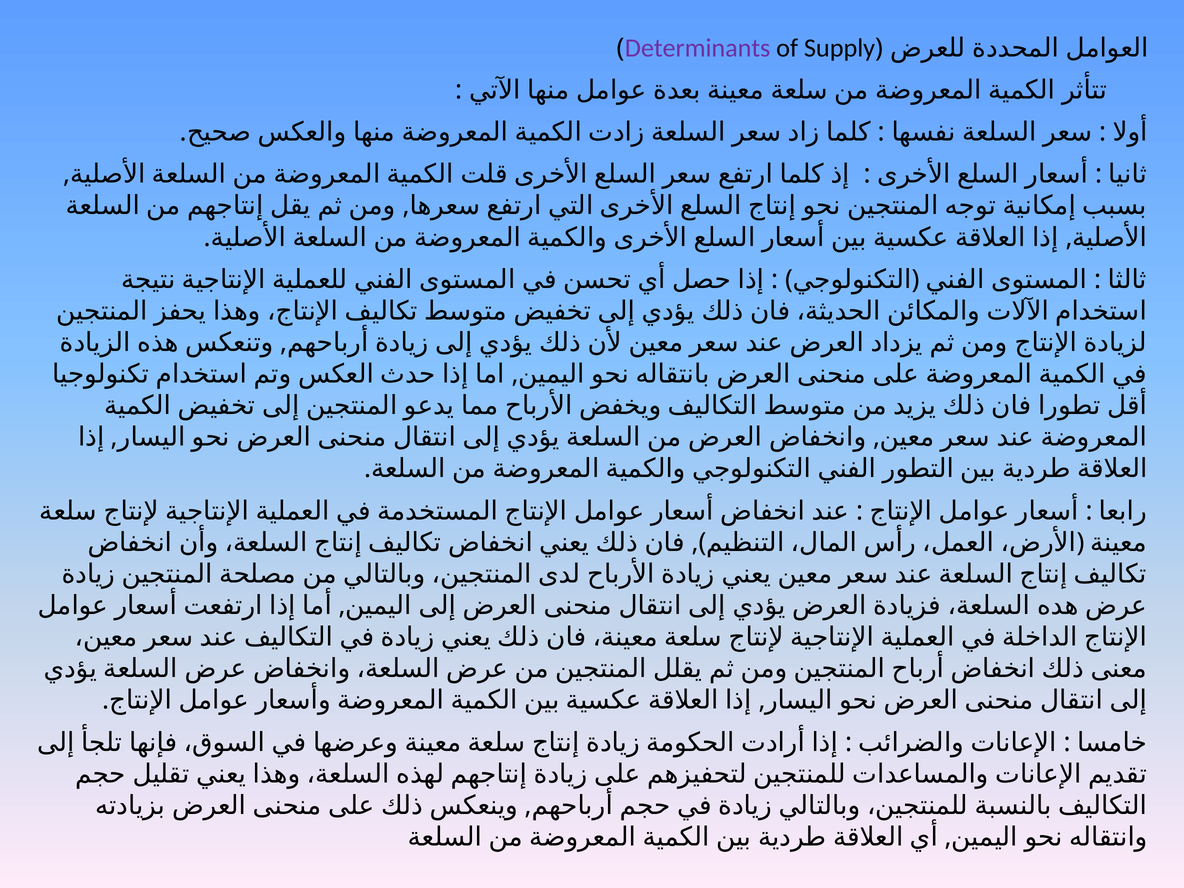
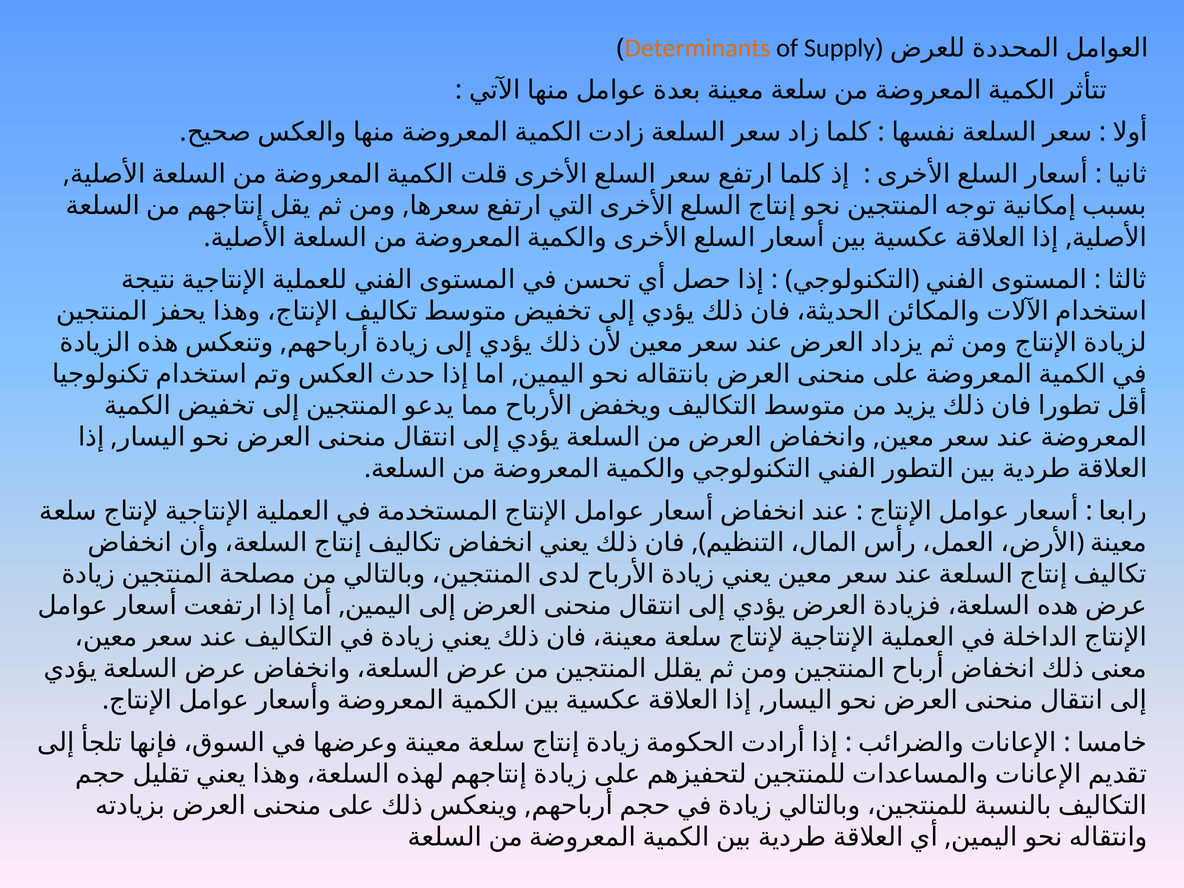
Determinants colour: purple -> orange (698, 48)
